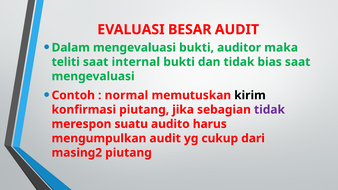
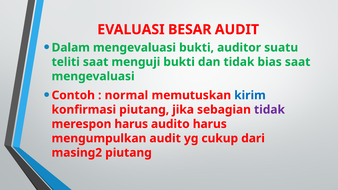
maka: maka -> suatu (281, 48)
internal: internal -> menguji (136, 62)
kirim colour: black -> blue (250, 95)
merespon suatu: suatu -> harus (131, 124)
